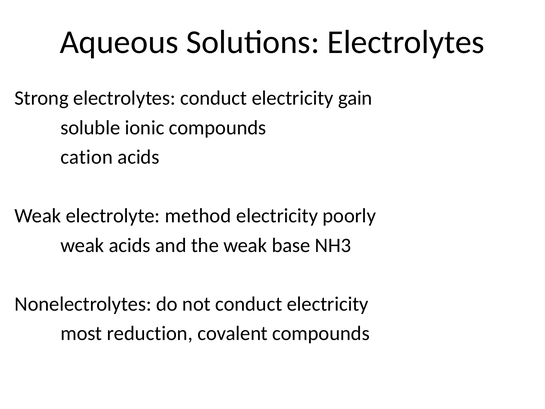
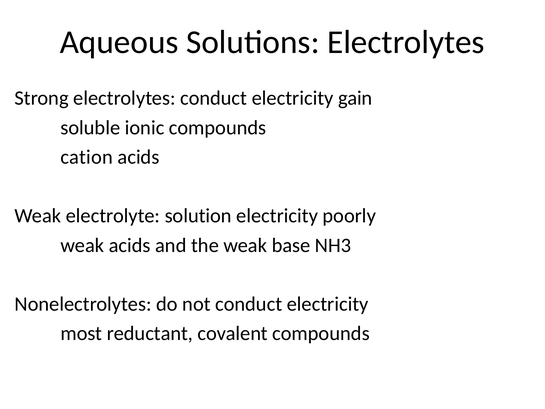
method: method -> solution (198, 216)
reduction: reduction -> reductant (150, 333)
